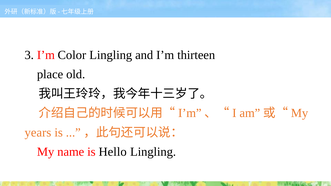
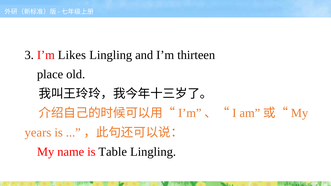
Color: Color -> Likes (72, 55)
Hello: Hello -> Table (113, 152)
